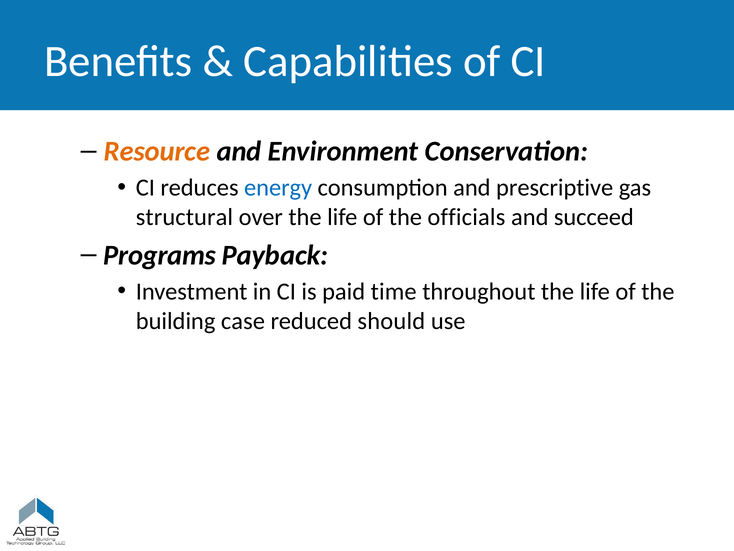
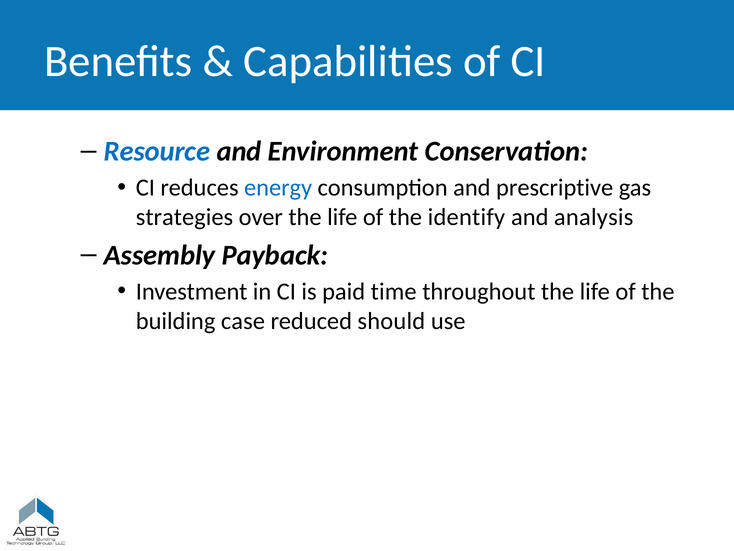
Resource colour: orange -> blue (157, 151)
structural: structural -> strategies (184, 217)
officials: officials -> identify (466, 217)
succeed: succeed -> analysis (594, 217)
Programs: Programs -> Assembly (160, 255)
